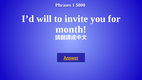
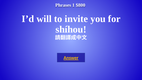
month: month -> shíhou (71, 29)
